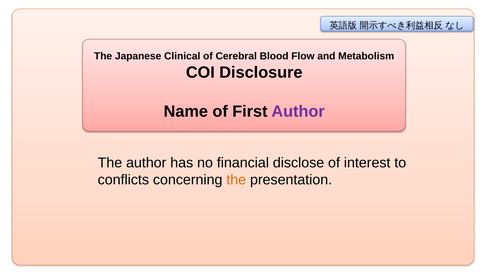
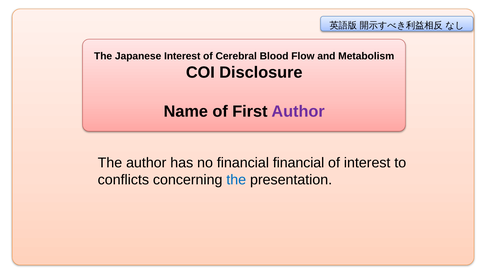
Japanese Clinical: Clinical -> Interest (182, 56)
financial disclose: disclose -> financial (299, 163)
the colour: orange -> blue (236, 180)
